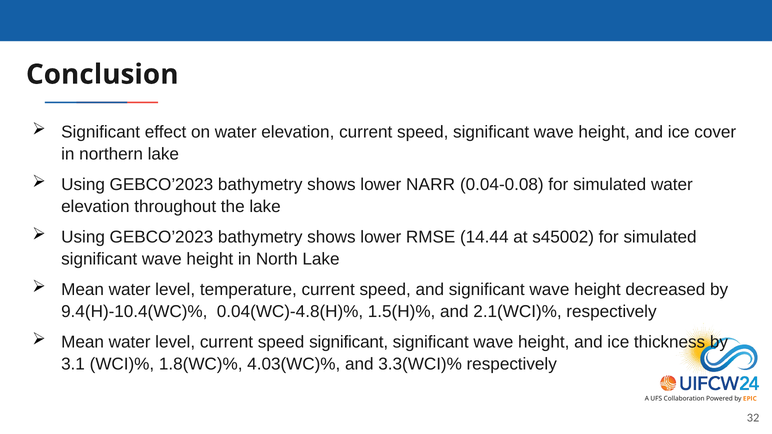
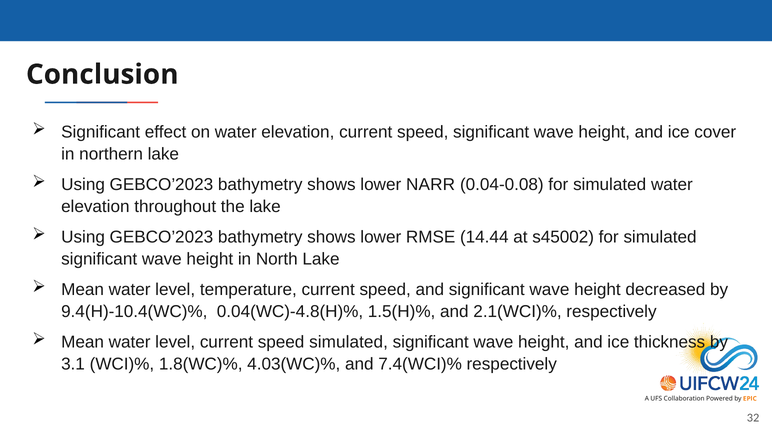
level current speed significant: significant -> simulated (349, 342)
3.3(WCI)%: 3.3(WCI)% -> 7.4(WCI)% (420, 364)
